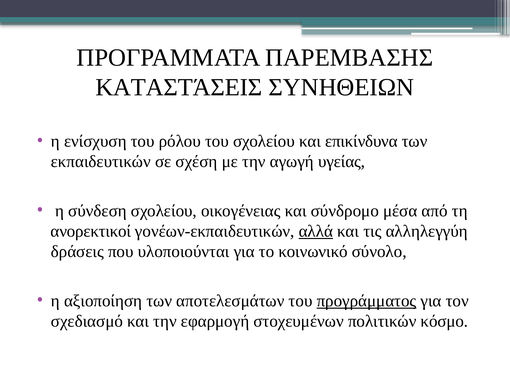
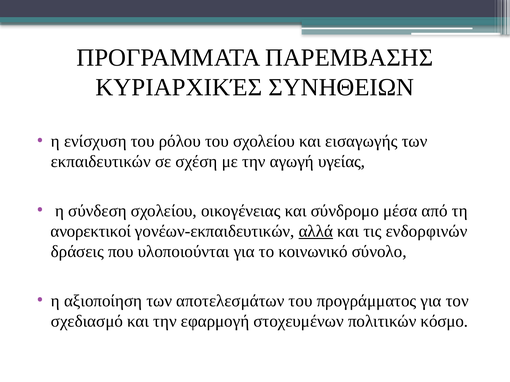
ΚΑΤΑΣΤΆΣΕΙΣ: ΚΑΤΑΣΤΆΣΕΙΣ -> ΚΥΡΙΑΡΧΙΚΈΣ (179, 87)
επικίνδυνα: επικίνδυνα -> εισαγωγής (361, 141)
αλληλεγγύη: αλληλεγγύη -> ενδορφινών (427, 232)
προγράμματος underline: present -> none (366, 301)
